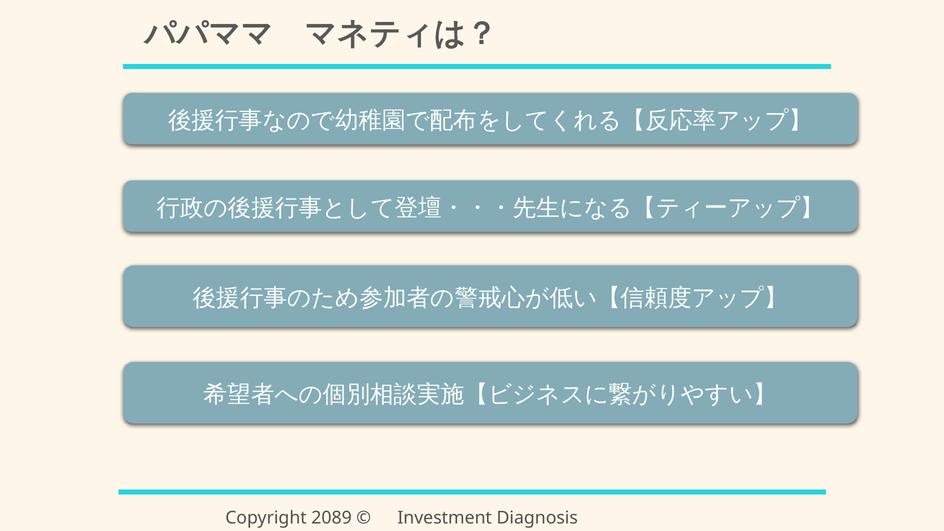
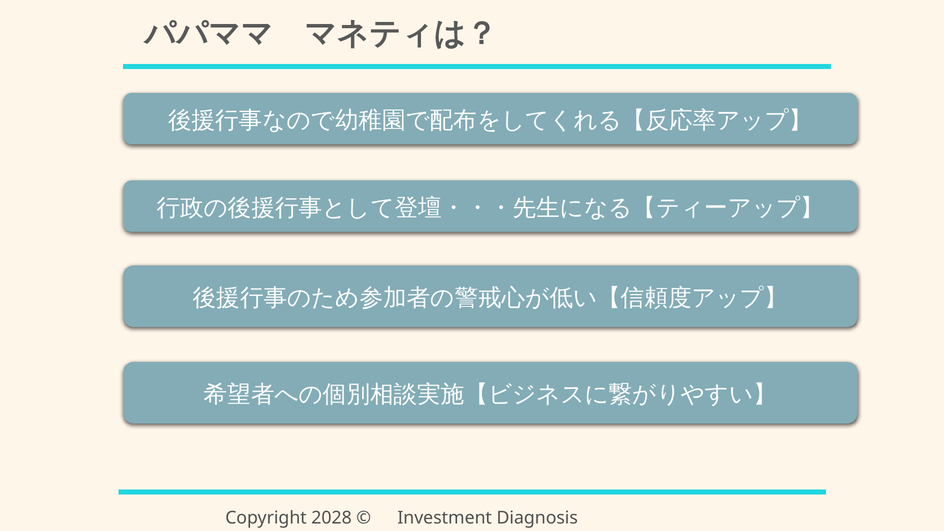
2089: 2089 -> 2028 (332, 518)
